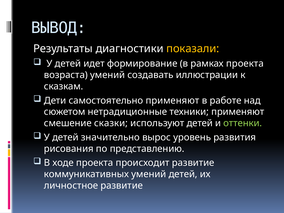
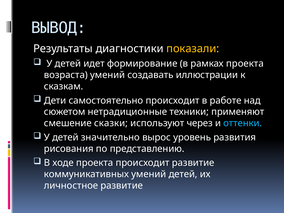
самостоятельно применяют: применяют -> происходит (173, 101)
используют детей: детей -> через (200, 123)
оттенки colour: light green -> light blue (243, 123)
